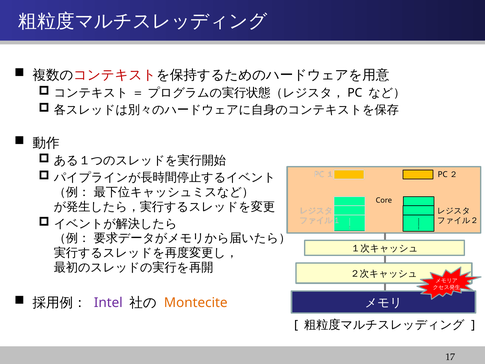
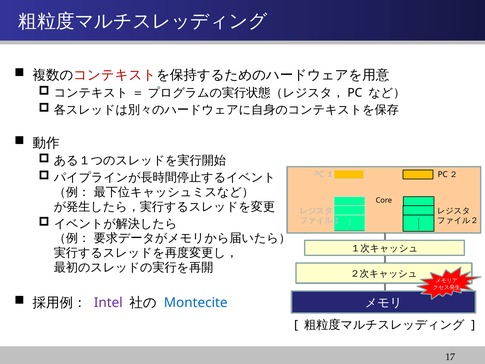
Montecite colour: orange -> blue (196, 302)
